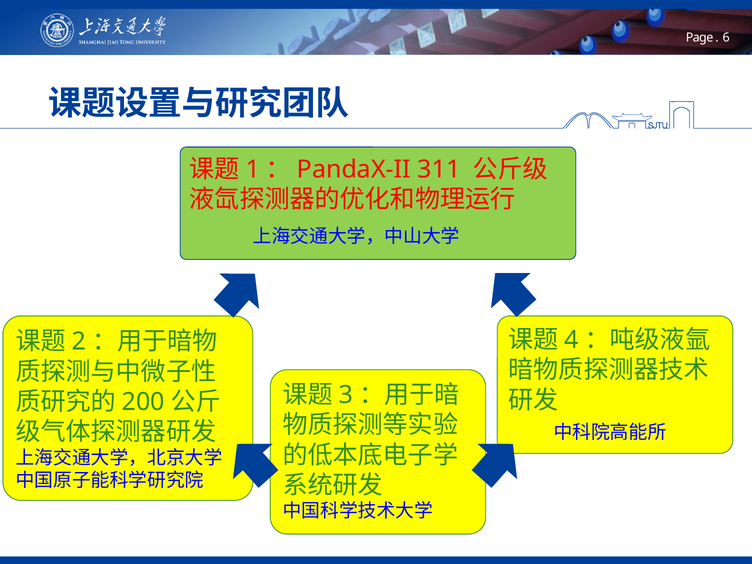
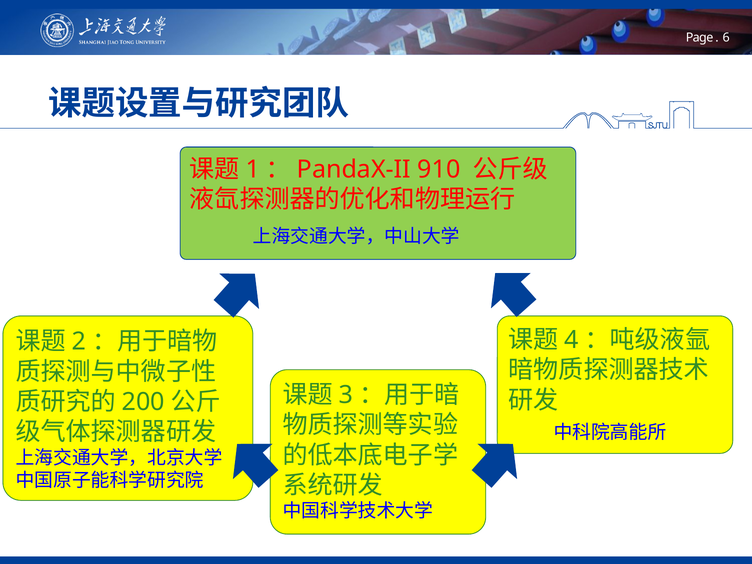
311: 311 -> 910 (439, 169)
